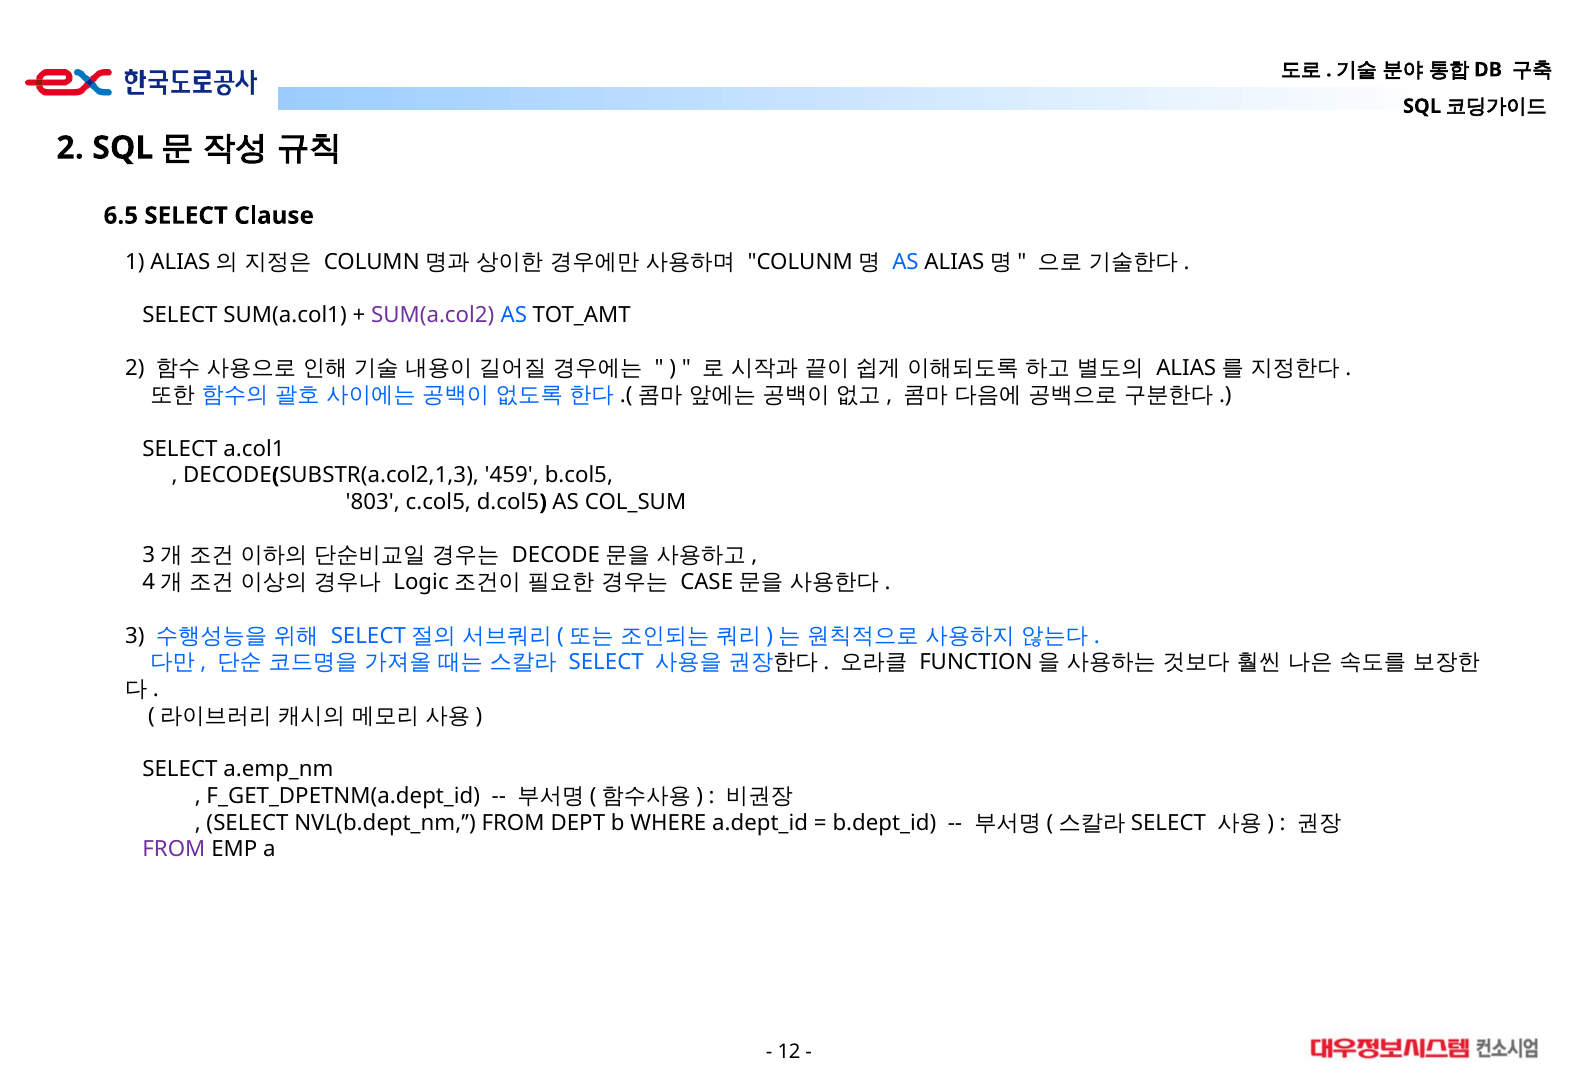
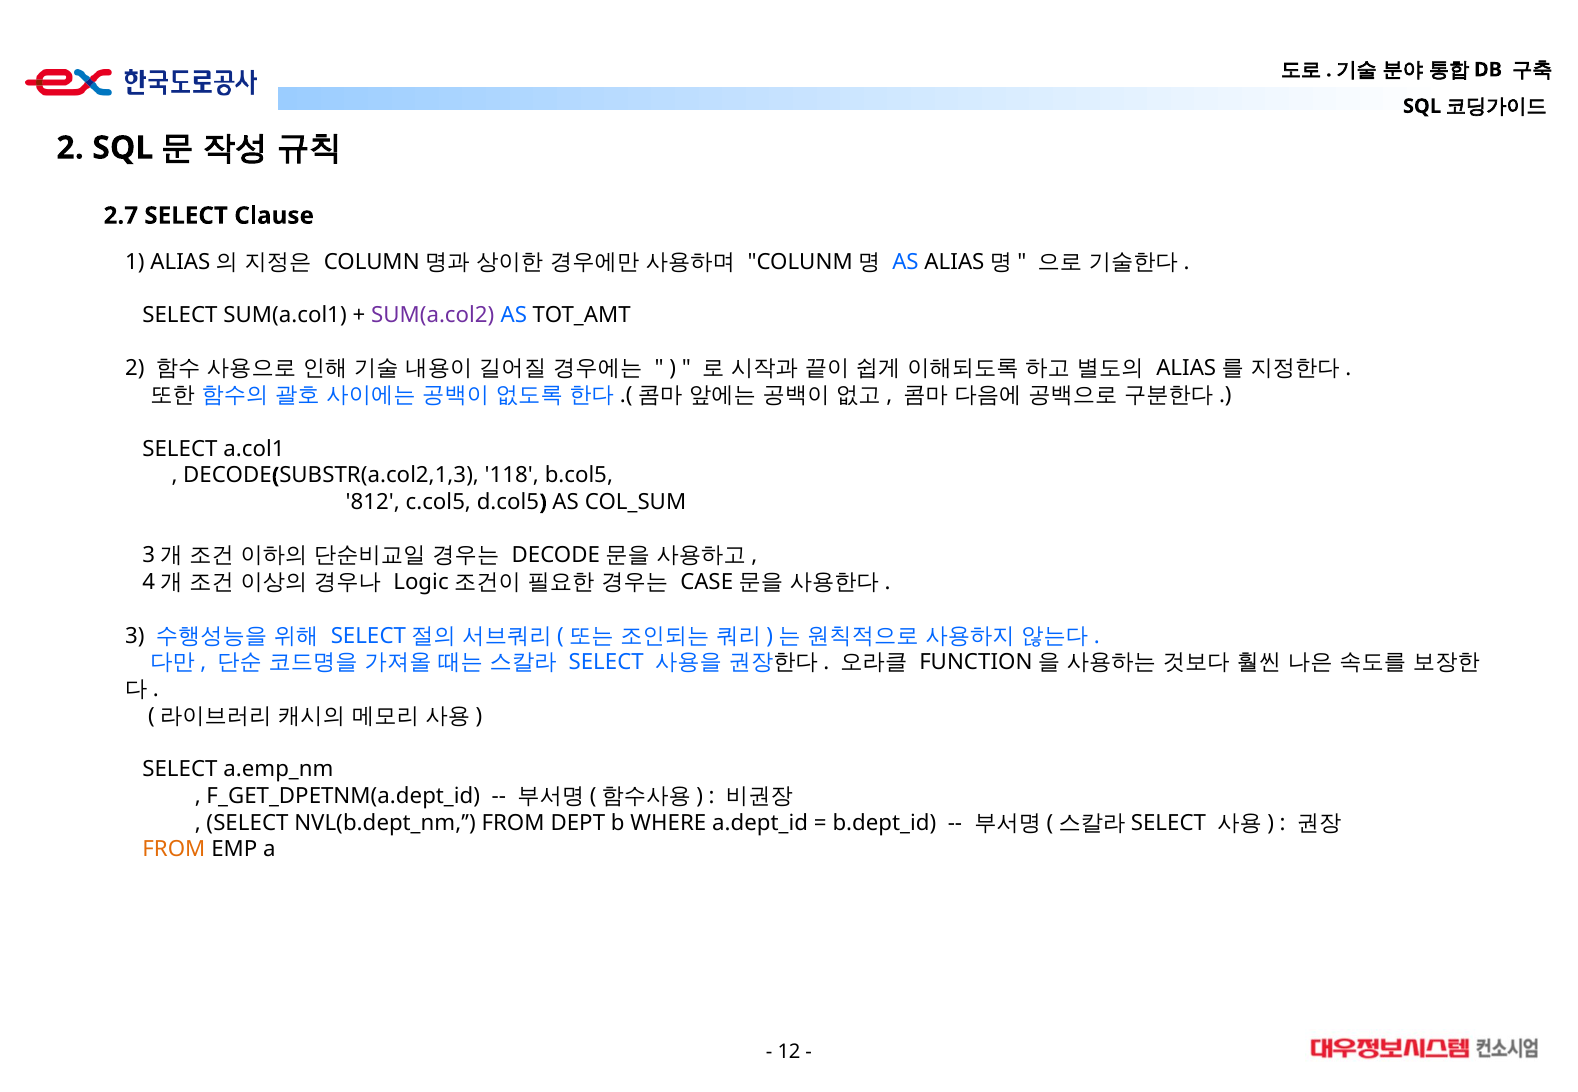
6.5: 6.5 -> 2.7 (121, 216)
459: 459 -> 118 (512, 476)
803: 803 -> 812 (373, 502)
FROM colour: purple -> orange (174, 850)
